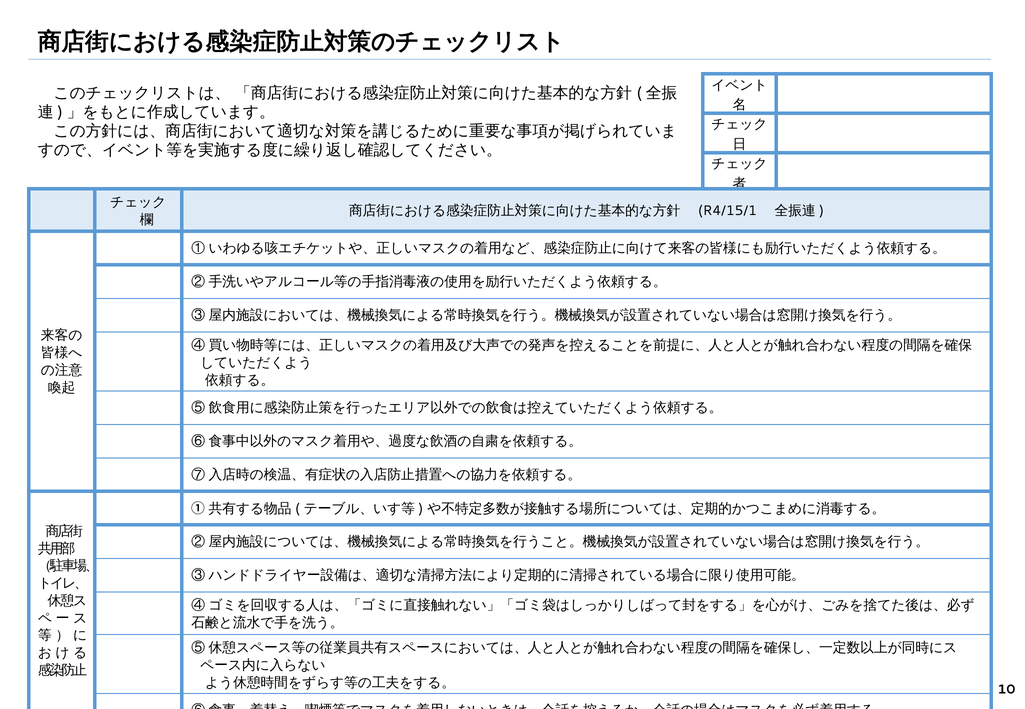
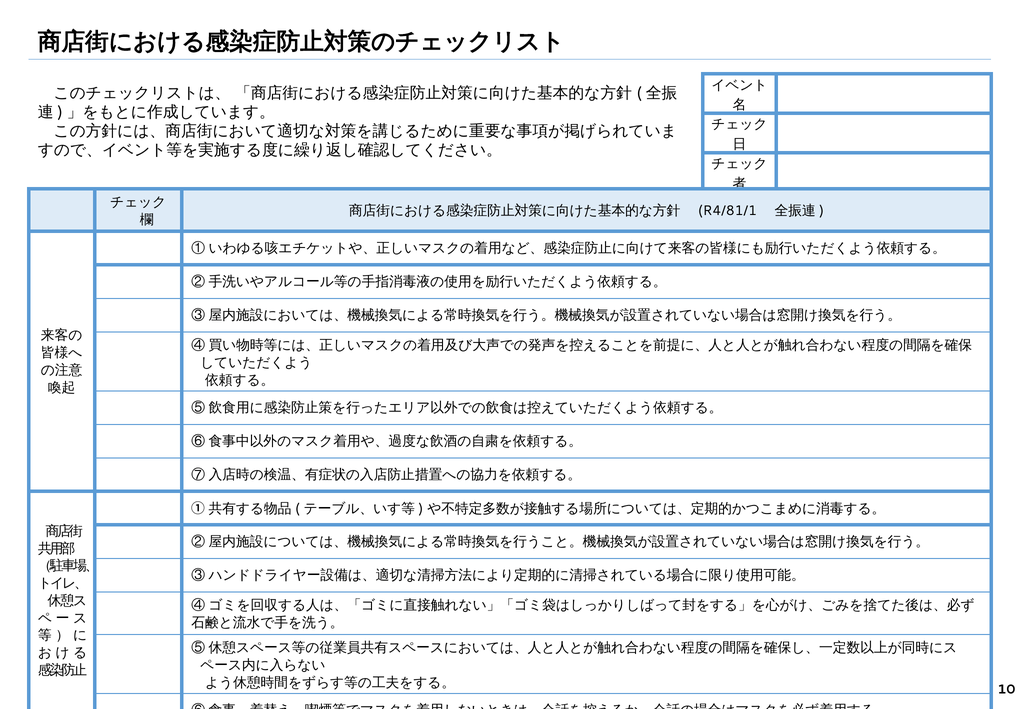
R4/15/1: R4/15/1 -> R4/81/1 (727, 211)
